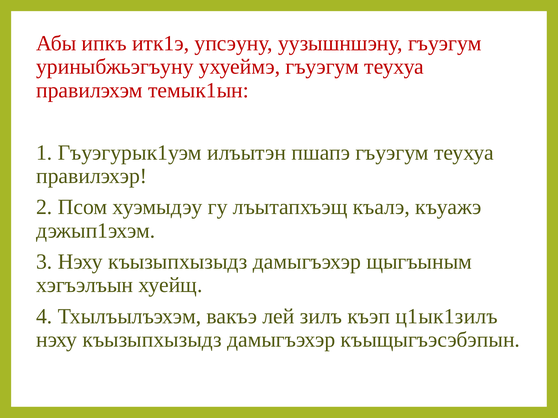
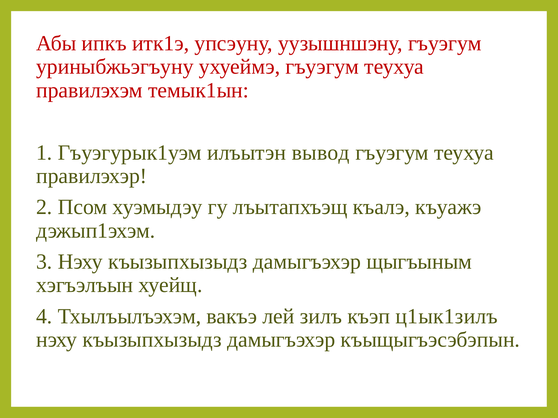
пшапэ: пшапэ -> вывод (321, 153)
